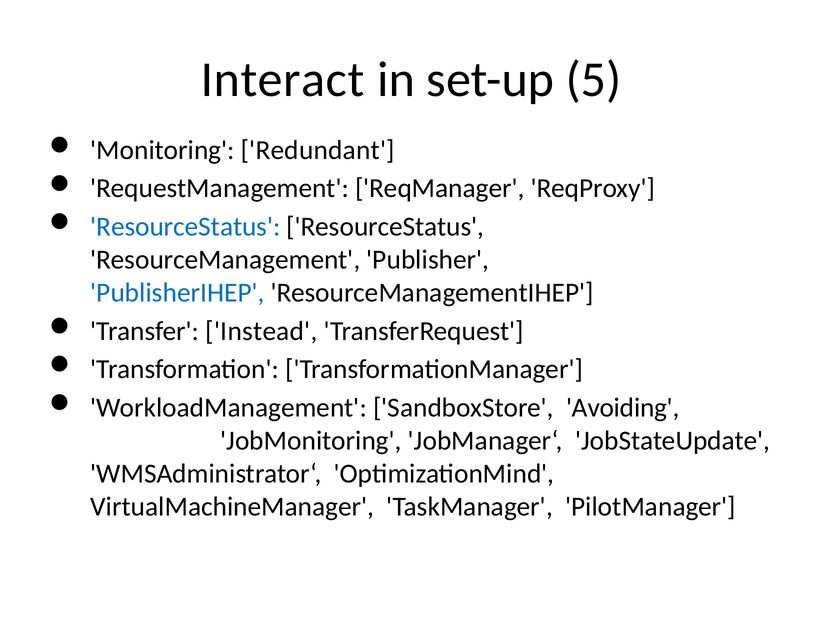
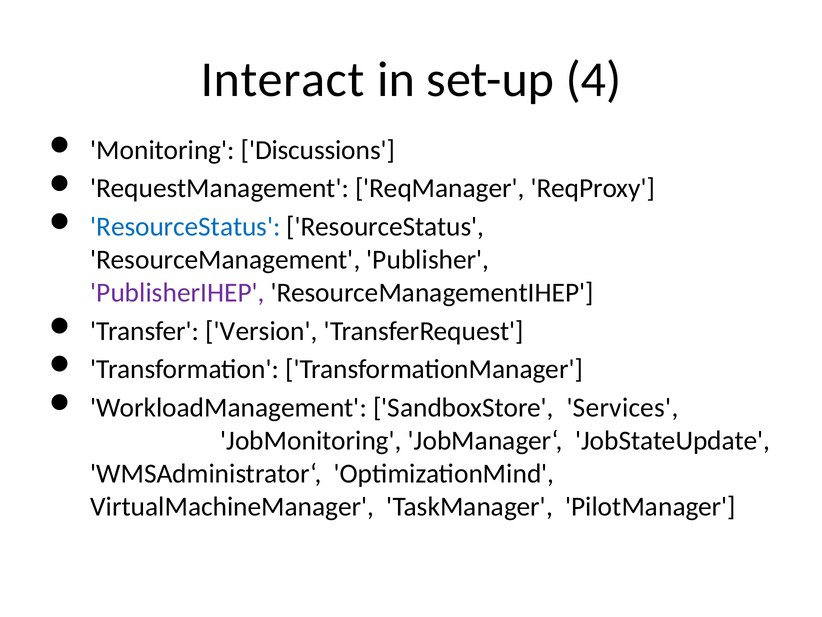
5: 5 -> 4 (593, 80)
Redundant: Redundant -> Discussions (318, 150)
PublisherIHEP colour: blue -> purple (177, 292)
Instead: Instead -> Version (262, 331)
Avoiding: Avoiding -> Services (623, 407)
